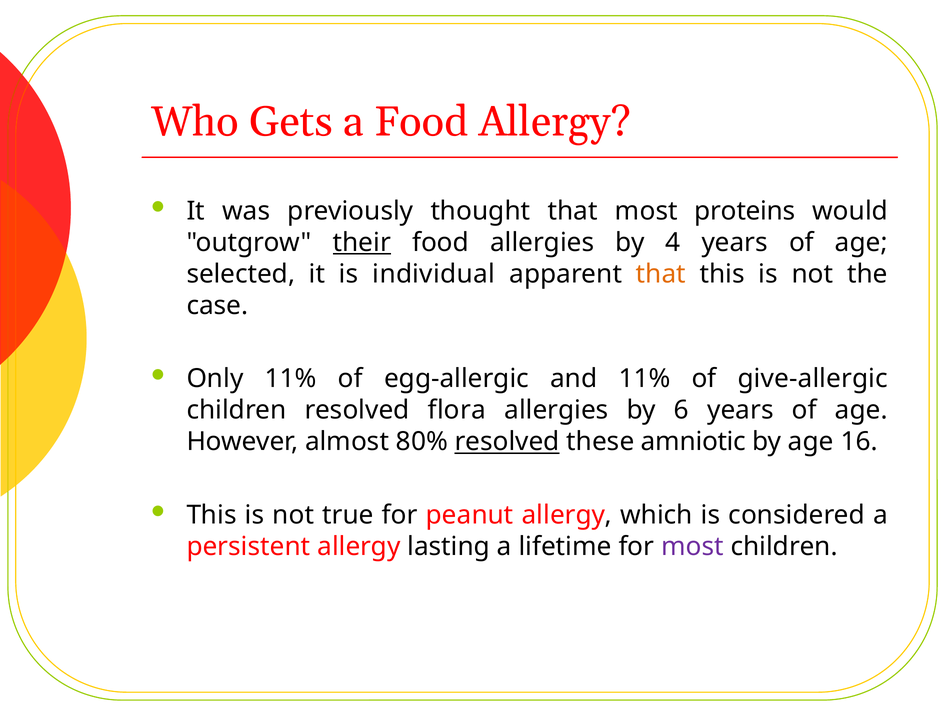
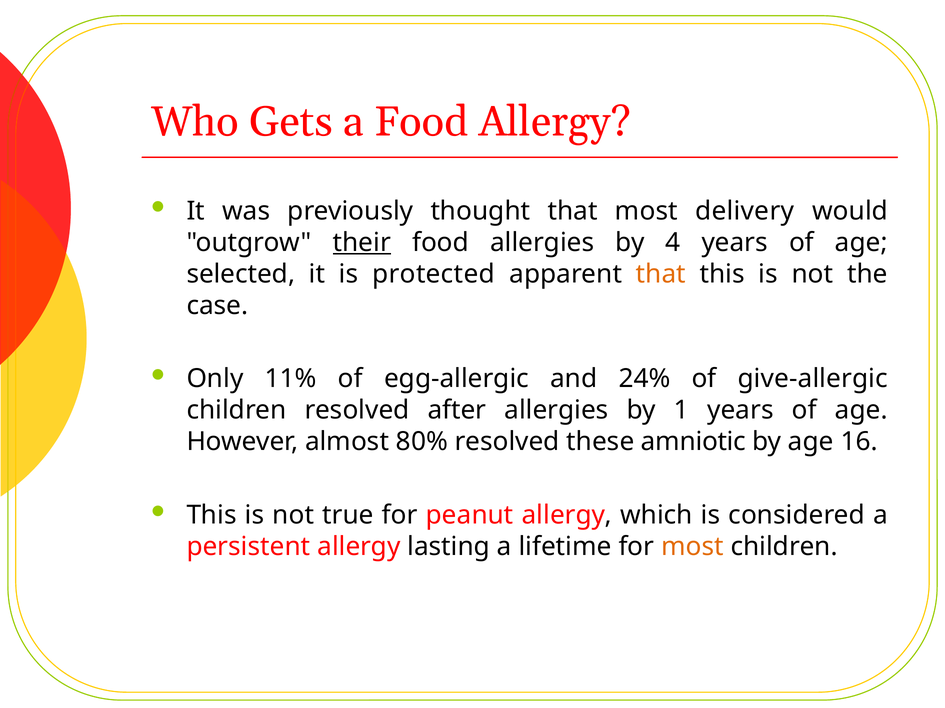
proteins: proteins -> delivery (745, 211)
individual: individual -> protected (434, 274)
and 11%: 11% -> 24% (644, 379)
flora: flora -> after (457, 411)
6: 6 -> 1 (681, 411)
resolved underline: present -> none (507, 442)
most colour: purple -> orange (692, 547)
